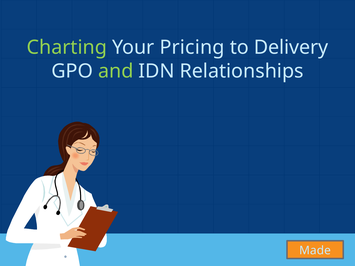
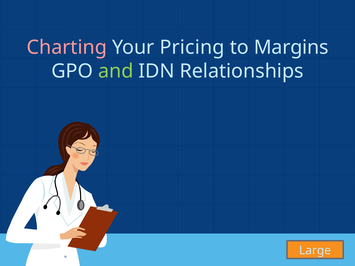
Charting colour: light green -> pink (67, 47)
Delivery: Delivery -> Margins (291, 47)
Made: Made -> Large (315, 251)
